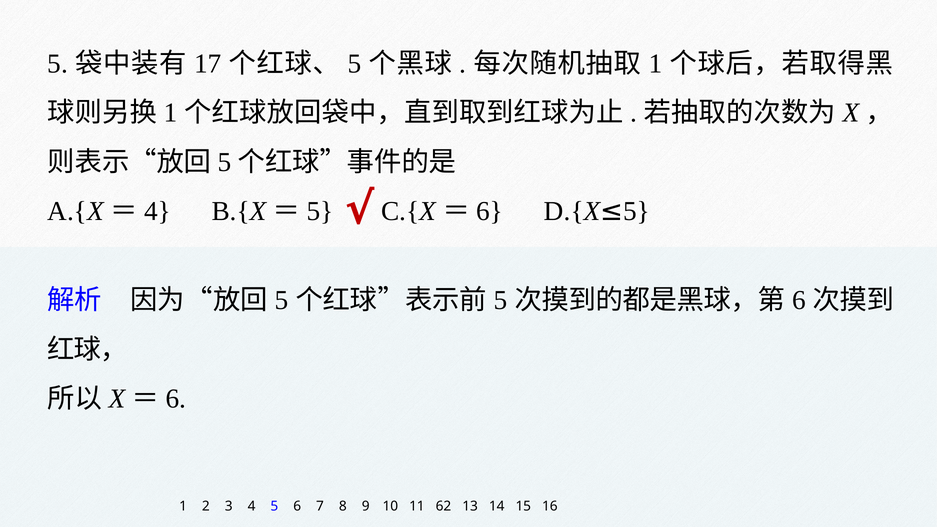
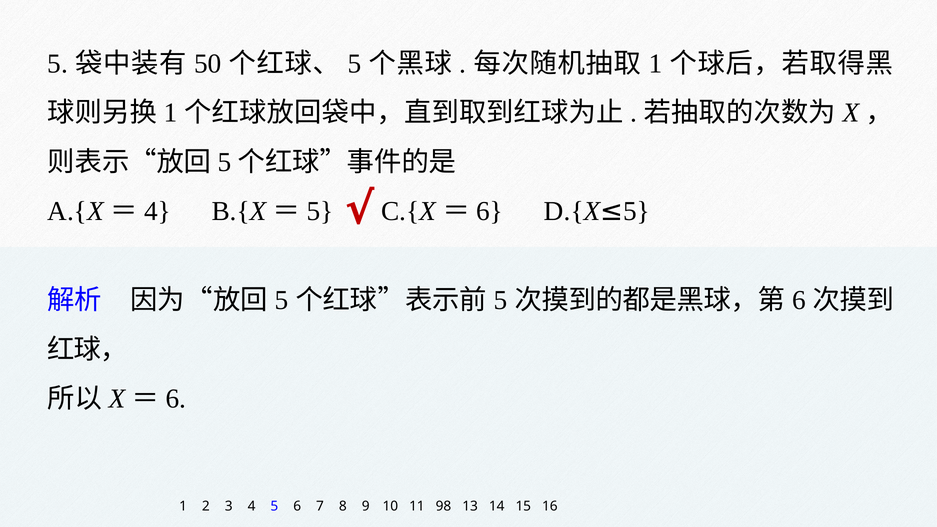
17: 17 -> 50 (208, 64)
62: 62 -> 98 (444, 507)
